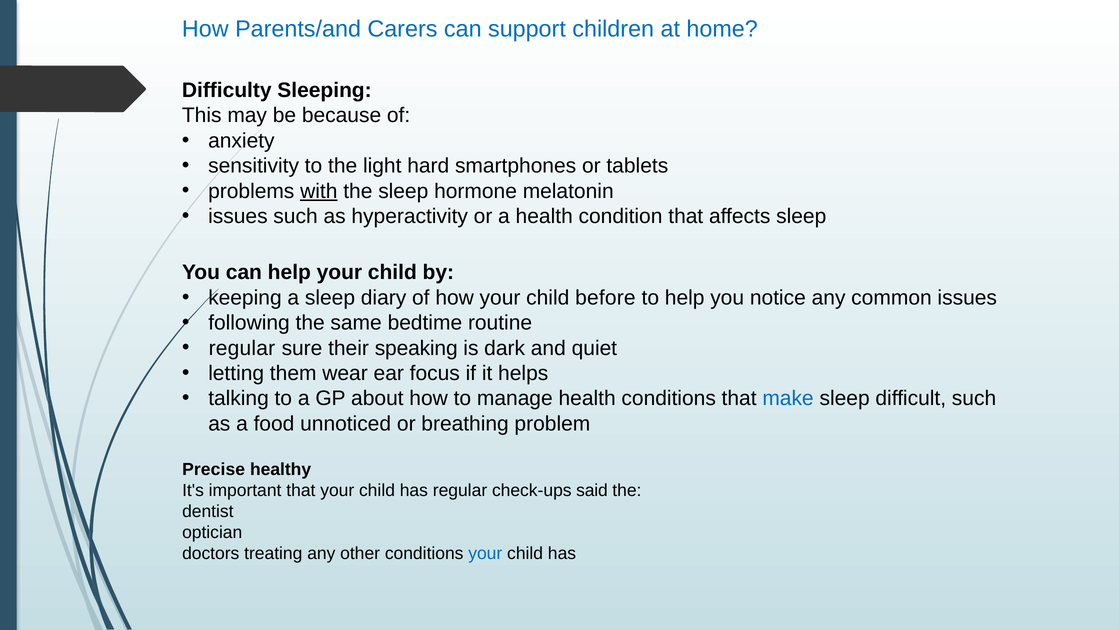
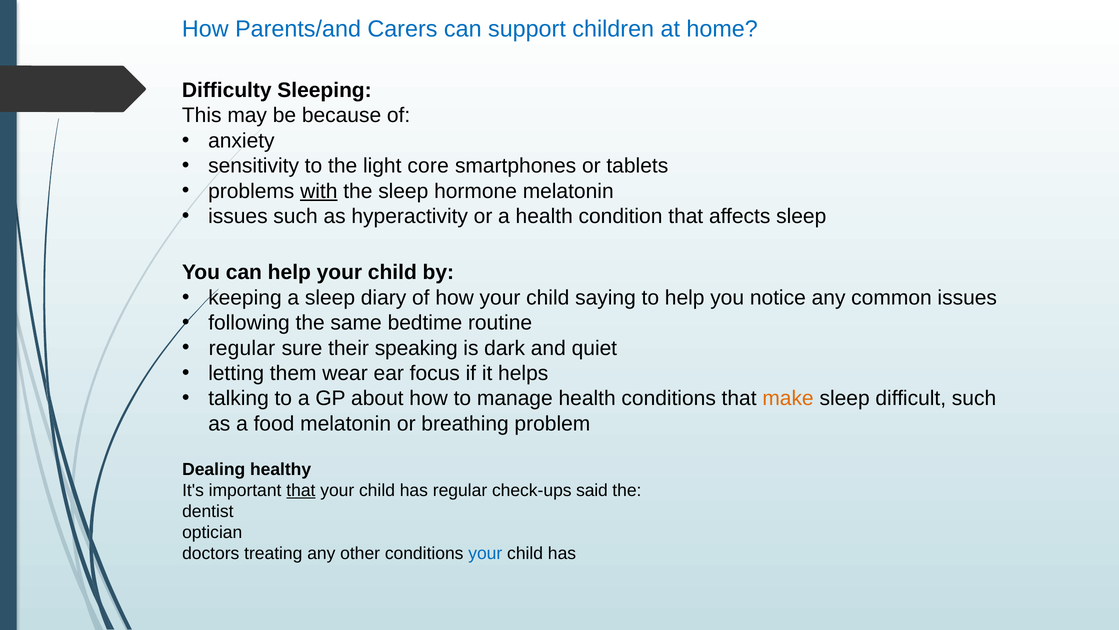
hard: hard -> core (428, 166)
before: before -> saying (605, 297)
make colour: blue -> orange (788, 398)
food unnoticed: unnoticed -> melatonin (346, 423)
Precise: Precise -> Dealing (214, 469)
that underline: none -> present (301, 490)
